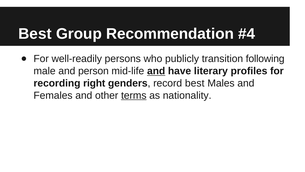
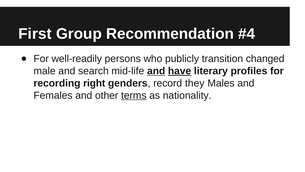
Best: Best -> First (35, 34)
following: following -> changed (265, 59)
person: person -> search (93, 71)
have underline: none -> present (180, 71)
record best: best -> they (195, 83)
